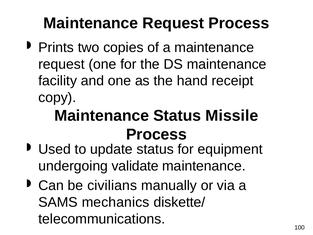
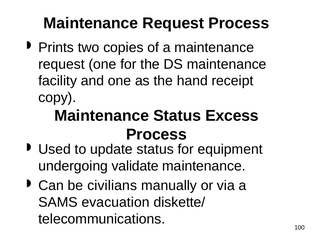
Missile: Missile -> Excess (232, 116)
mechanics: mechanics -> evacuation (116, 202)
